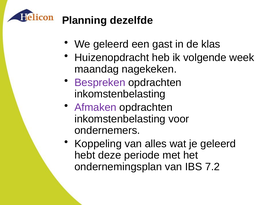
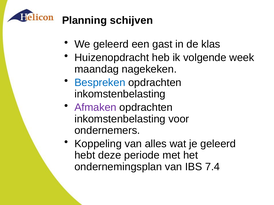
dezelfde: dezelfde -> schijven (131, 20)
Bespreken colour: purple -> blue (100, 83)
7.2: 7.2 -> 7.4 (212, 167)
